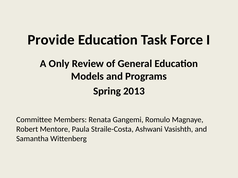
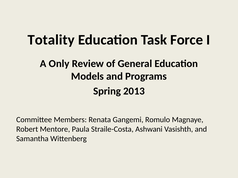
Provide: Provide -> Totality (51, 40)
